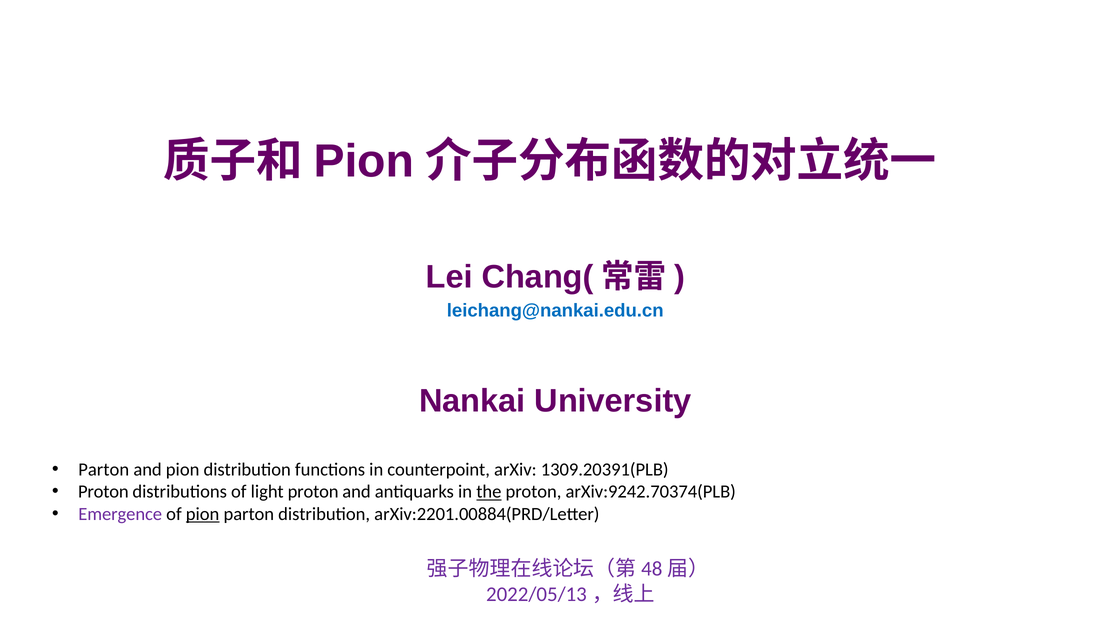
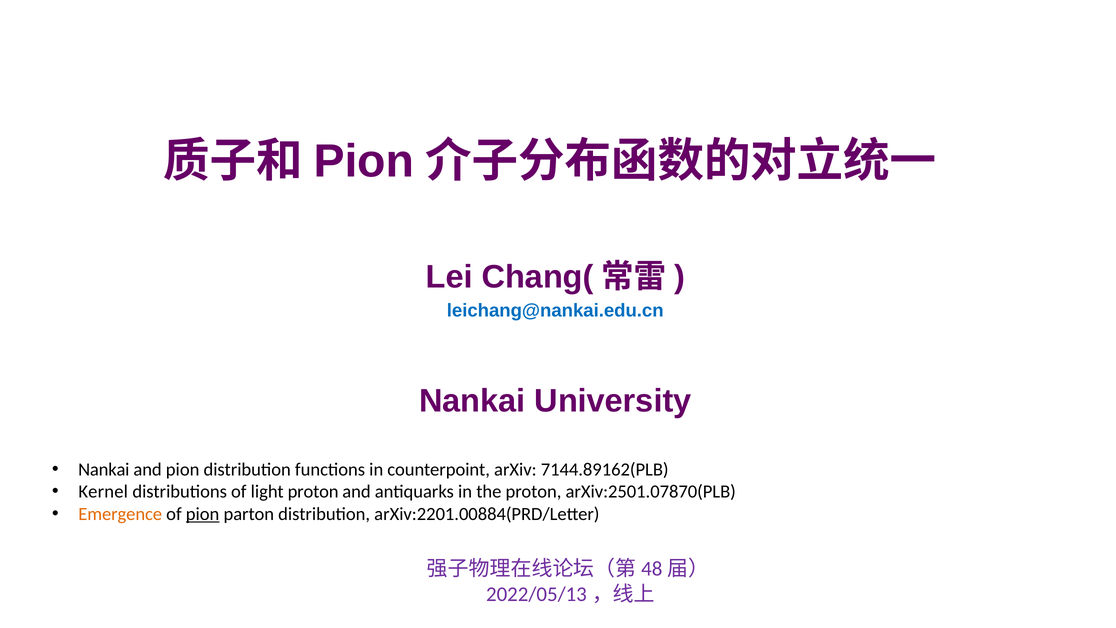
Parton: Parton -> Nankai (104, 469)
1309.20391(PLB: 1309.20391(PLB -> 7144.89162(PLB (605, 469)
Proton: Proton -> Kernel (103, 492)
the underline: present -> none (489, 492)
arXiv:9242.70374(PLB: arXiv:9242.70374(PLB -> arXiv:2501.07870(PLB (651, 492)
Emergence colour: purple -> orange (120, 514)
